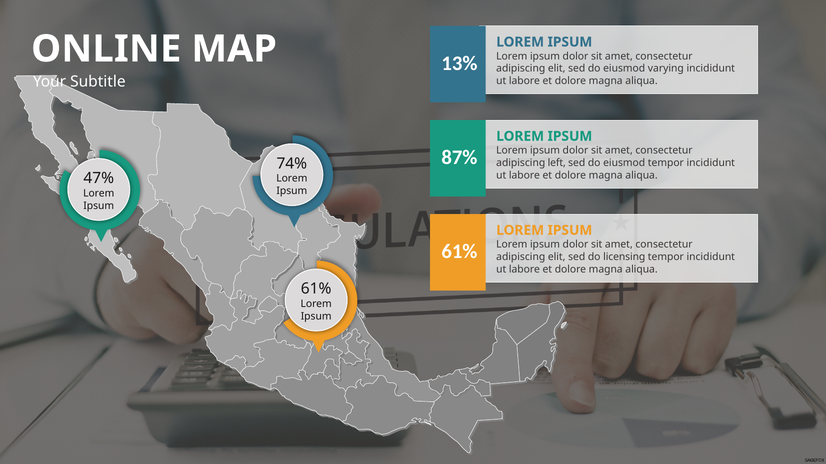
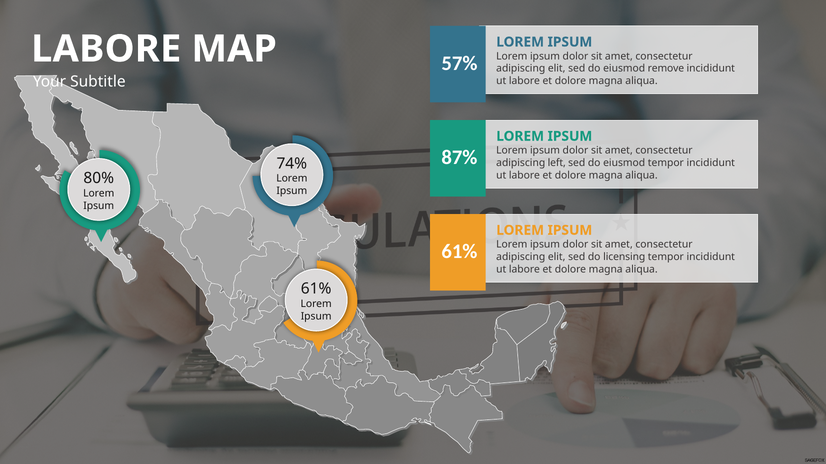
ONLINE: ONLINE -> LABORE (106, 49)
13%: 13% -> 57% (459, 63)
varying: varying -> remove (666, 69)
47%: 47% -> 80% (99, 178)
